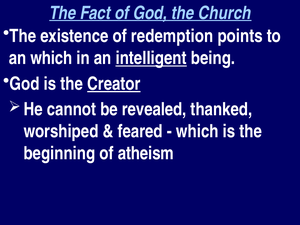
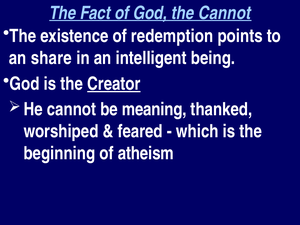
the Church: Church -> Cannot (225, 13)
an which: which -> share (51, 58)
intelligent underline: present -> none (151, 58)
revealed: revealed -> meaning (154, 109)
